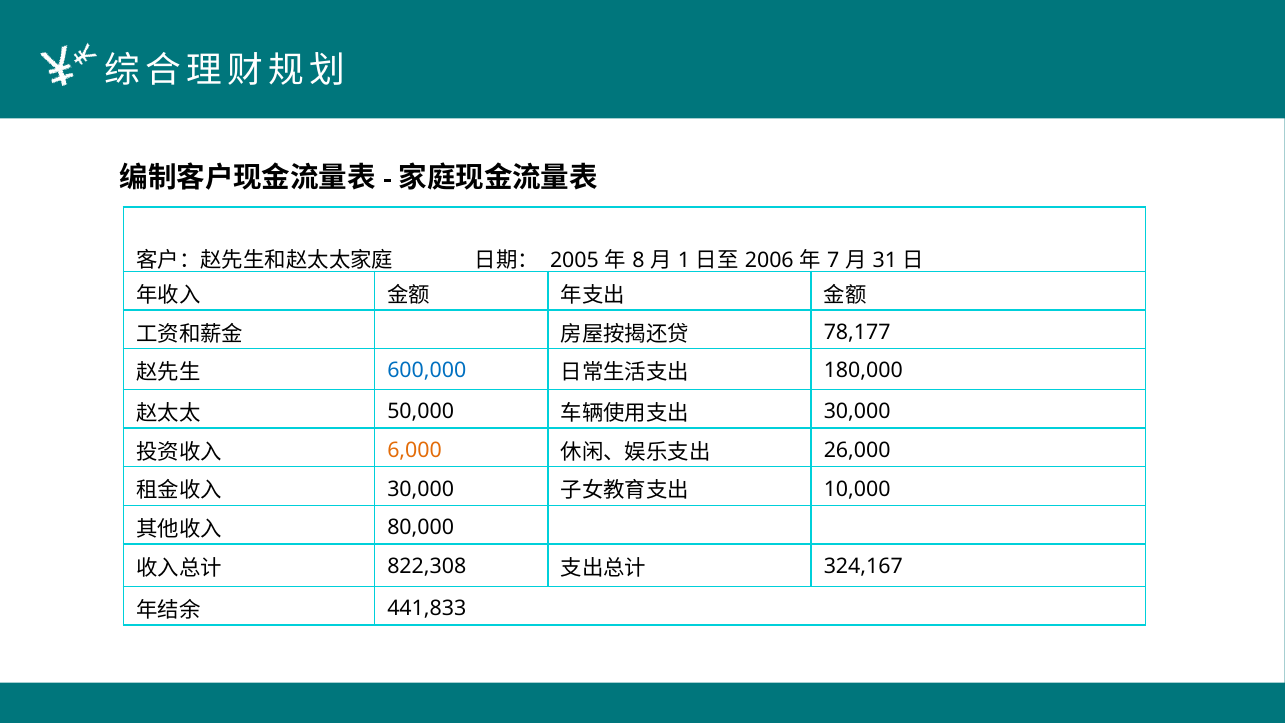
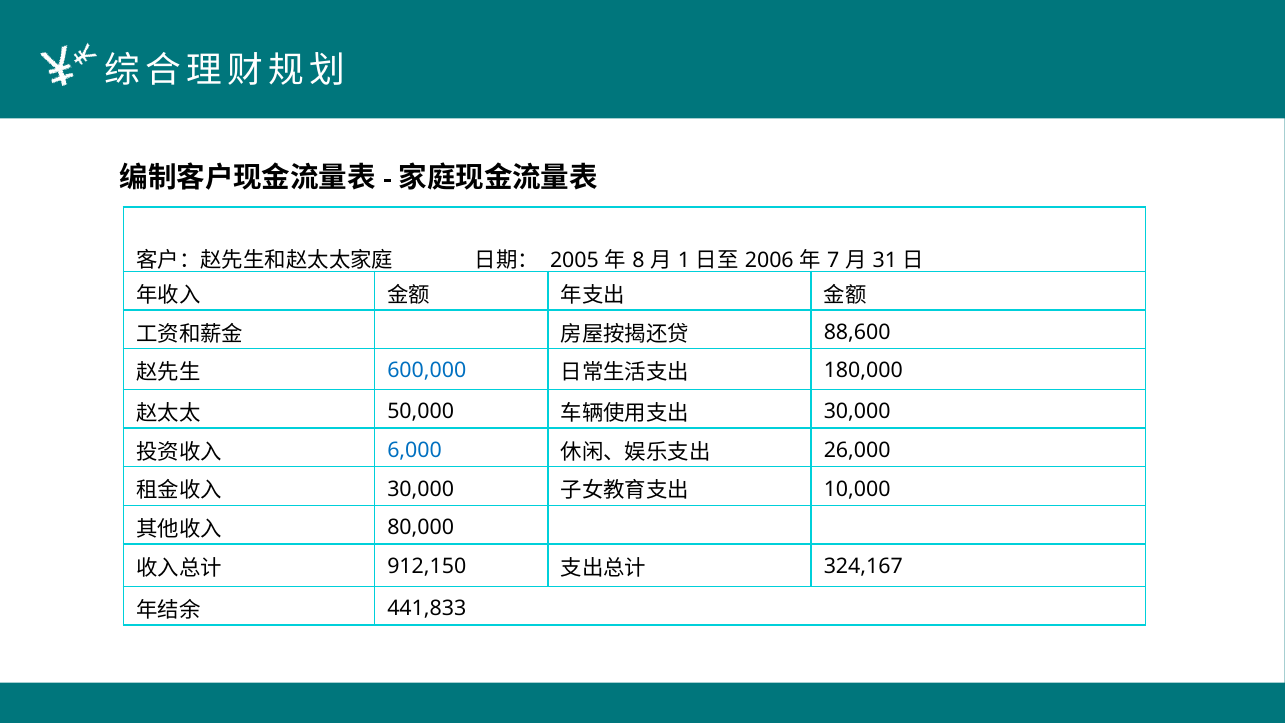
78,177: 78,177 -> 88,600 (857, 332)
6,000 colour: orange -> blue (415, 450)
822,308: 822,308 -> 912,150 (427, 566)
